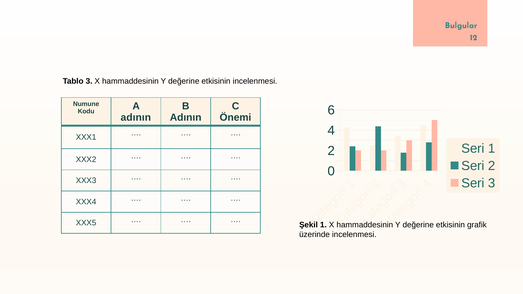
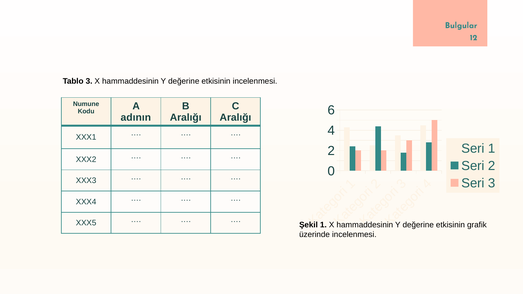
Adının: Adının -> Aralığı (186, 118)
Önemi: Önemi -> Aralığı (235, 118)
